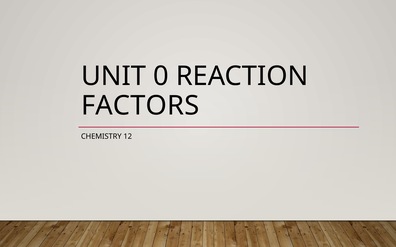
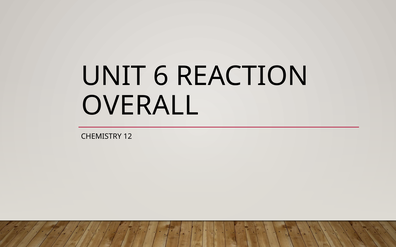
0: 0 -> 6 (161, 76)
FACTORS: FACTORS -> OVERALL (140, 106)
